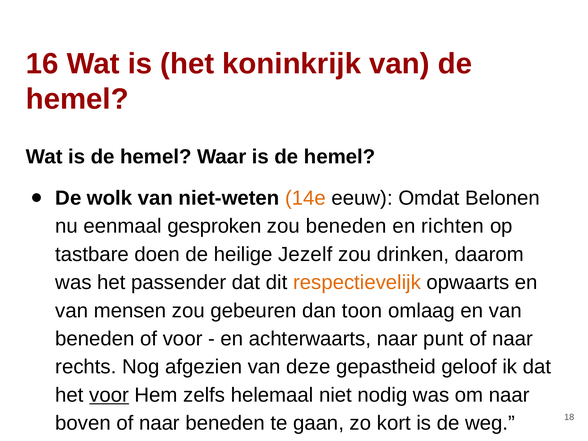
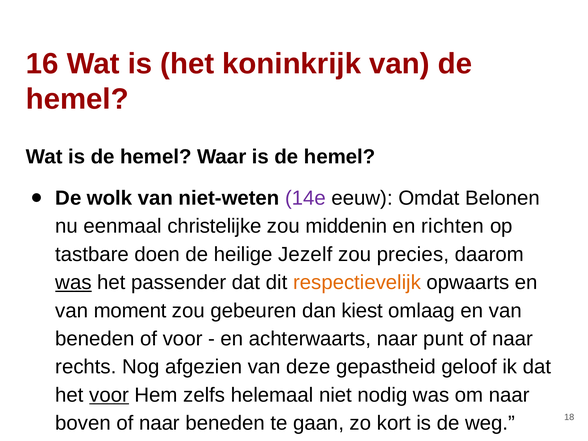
14e colour: orange -> purple (306, 198)
gesproken: gesproken -> christelijke (214, 226)
zou beneden: beneden -> middenin (346, 226)
drinken: drinken -> precies (413, 254)
was underline: none -> present (73, 282)
mensen: mensen -> moment (130, 311)
toon: toon -> kiest (362, 311)
